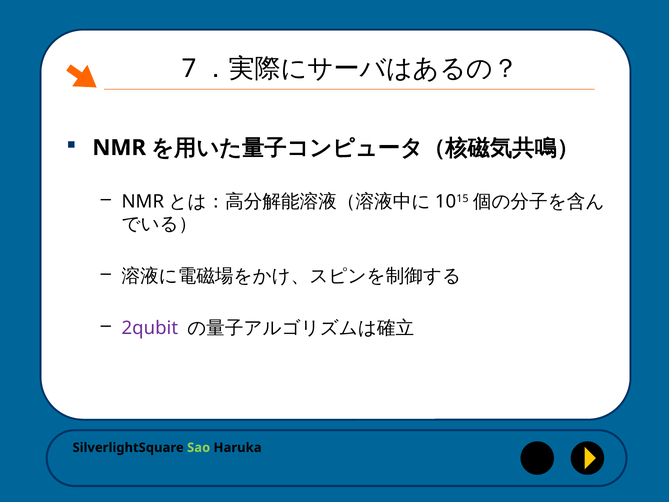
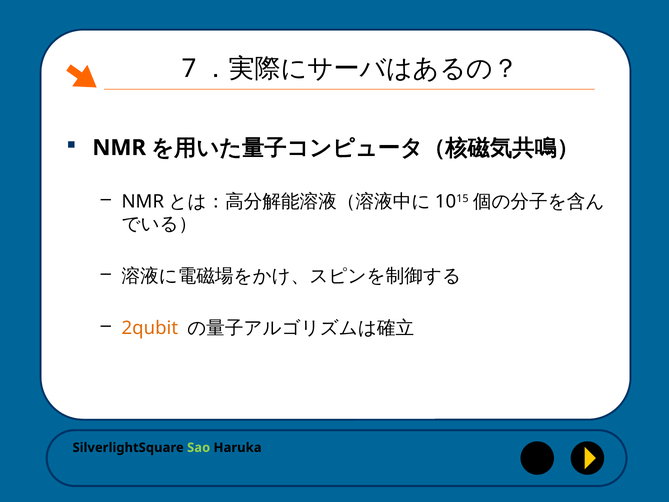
2qubit colour: purple -> orange (150, 328)
